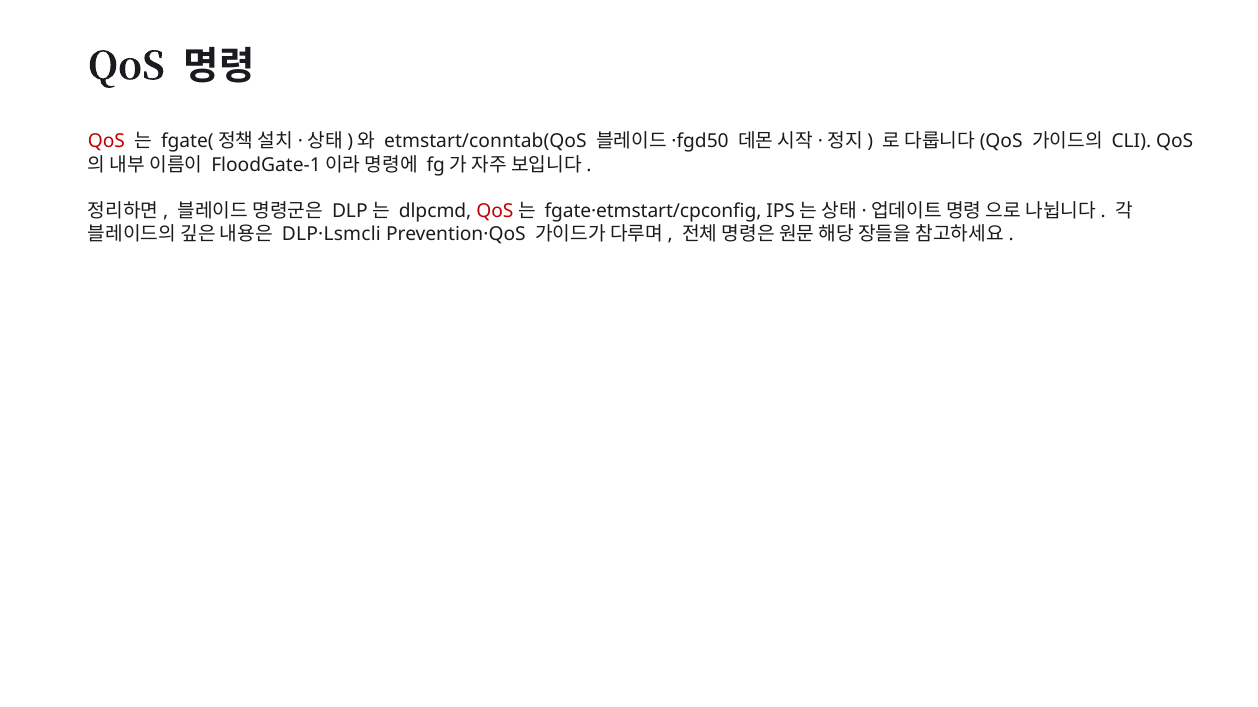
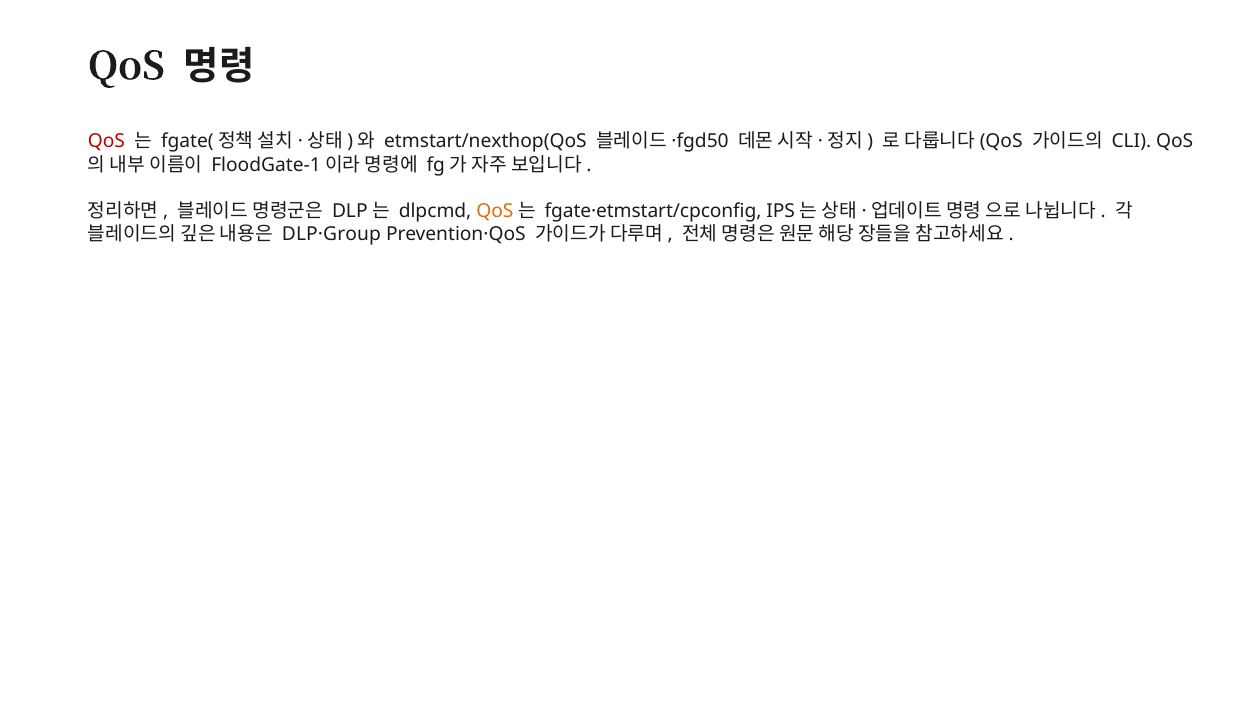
etmstart/conntab(QoS: etmstart/conntab(QoS -> etmstart/nexthop(QoS (485, 142)
QoS colour: red -> orange (495, 211)
DLP·Lsmcli: DLP·Lsmcli -> DLP·Group (331, 234)
